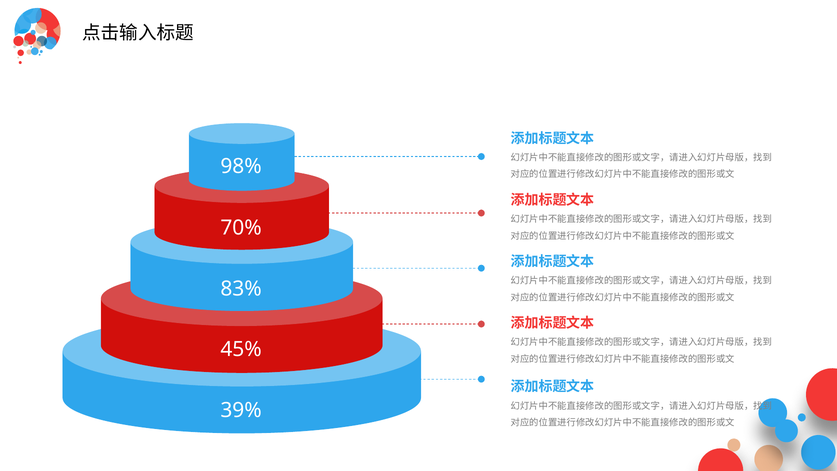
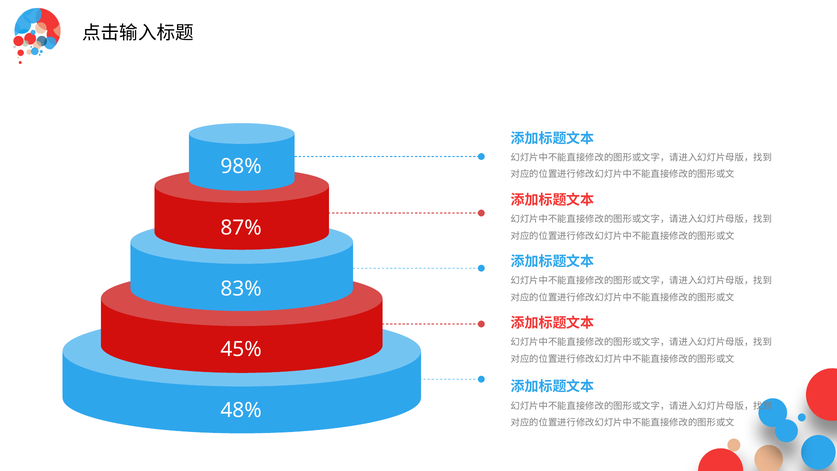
70%: 70% -> 87% (241, 228)
39%: 39% -> 48% (241, 410)
